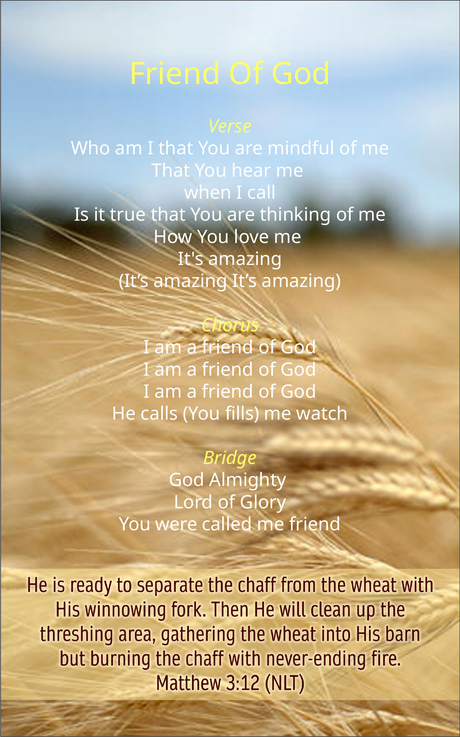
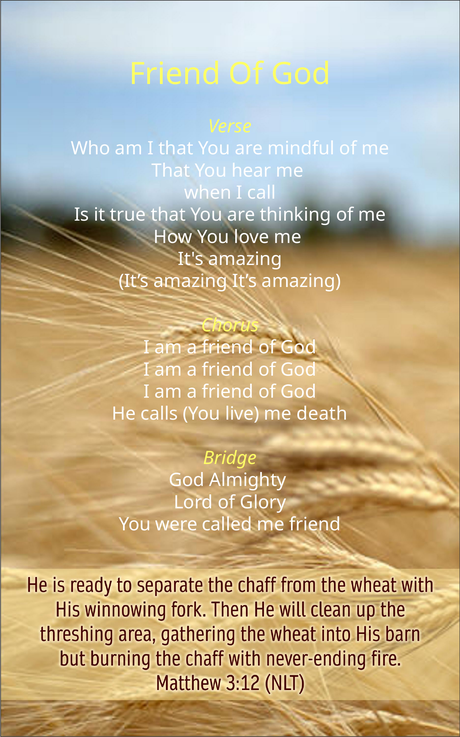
fills: fills -> live (242, 413)
watch: watch -> death (322, 413)
